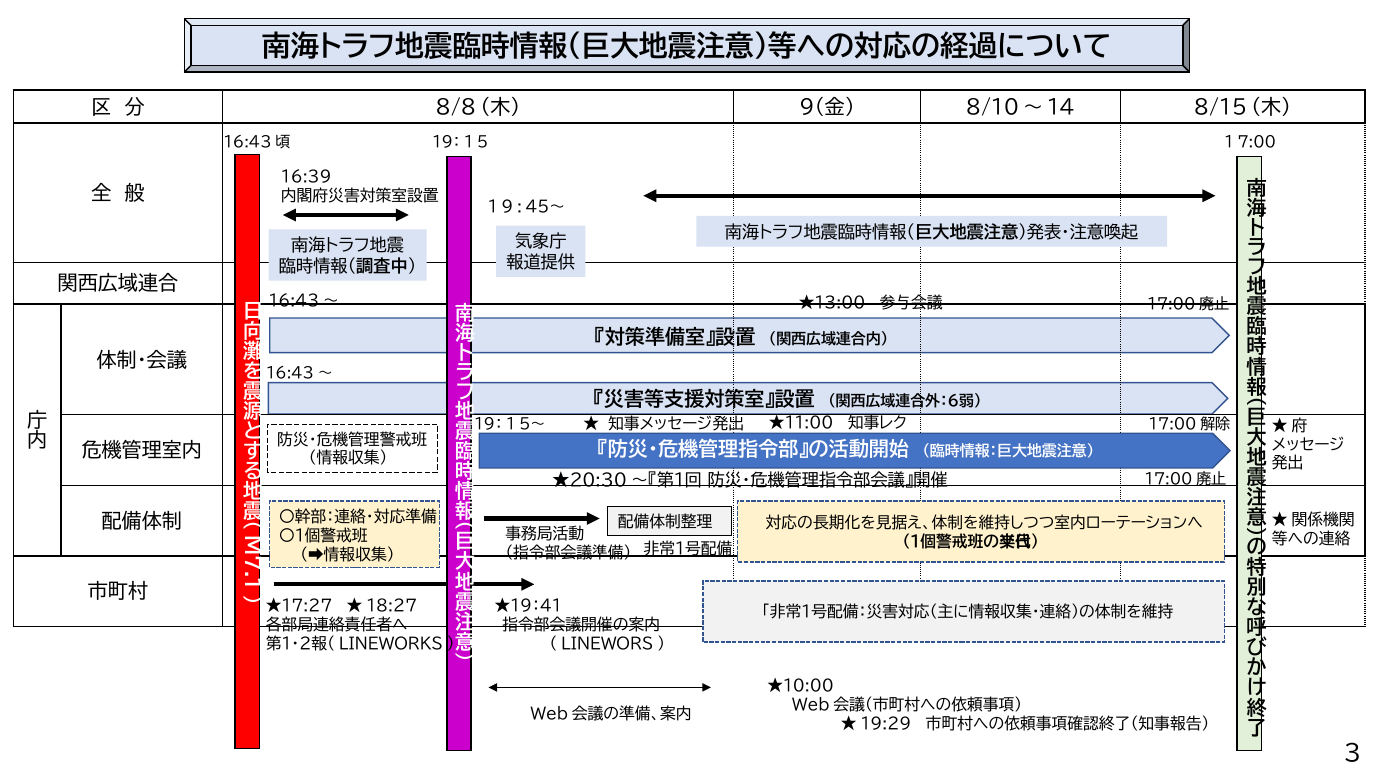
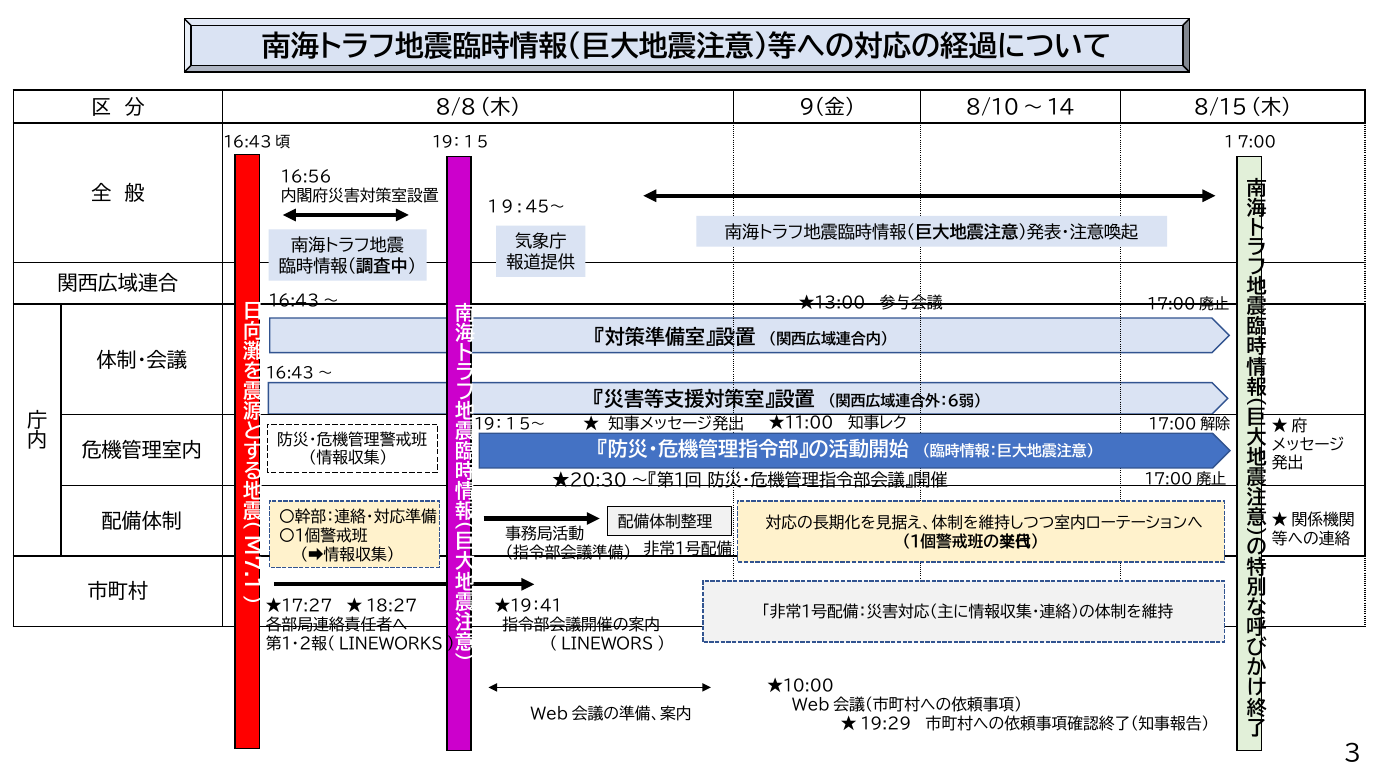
16:39: 16:39 -> 16:56 (306, 177)
